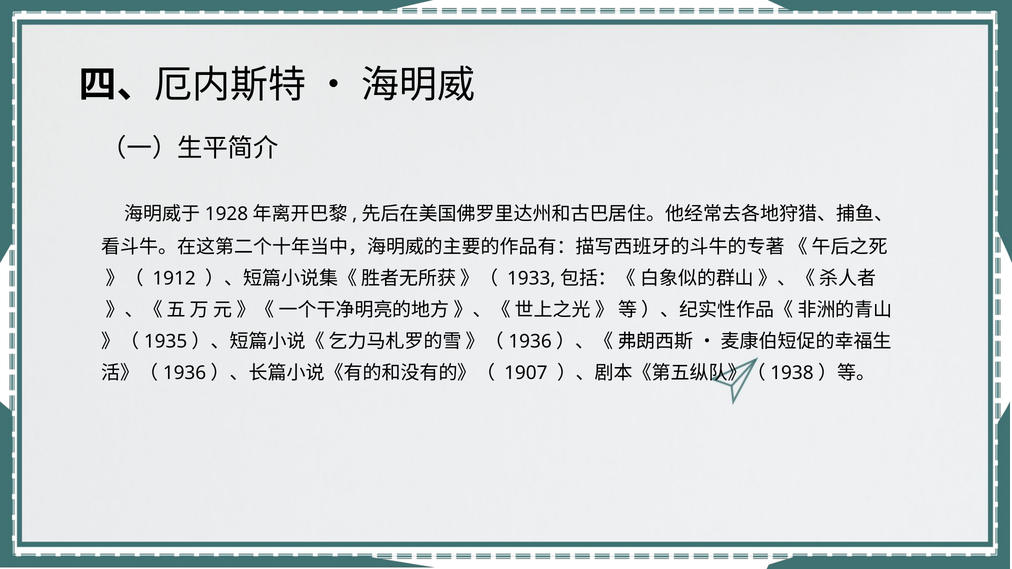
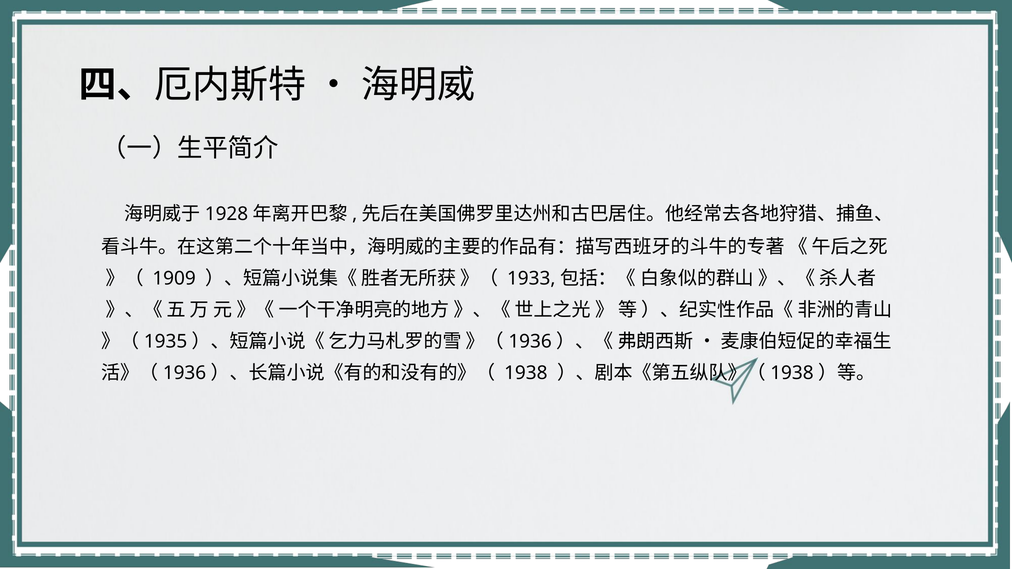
1912: 1912 -> 1909 (174, 278)
1907: 1907 -> 1938 (526, 373)
